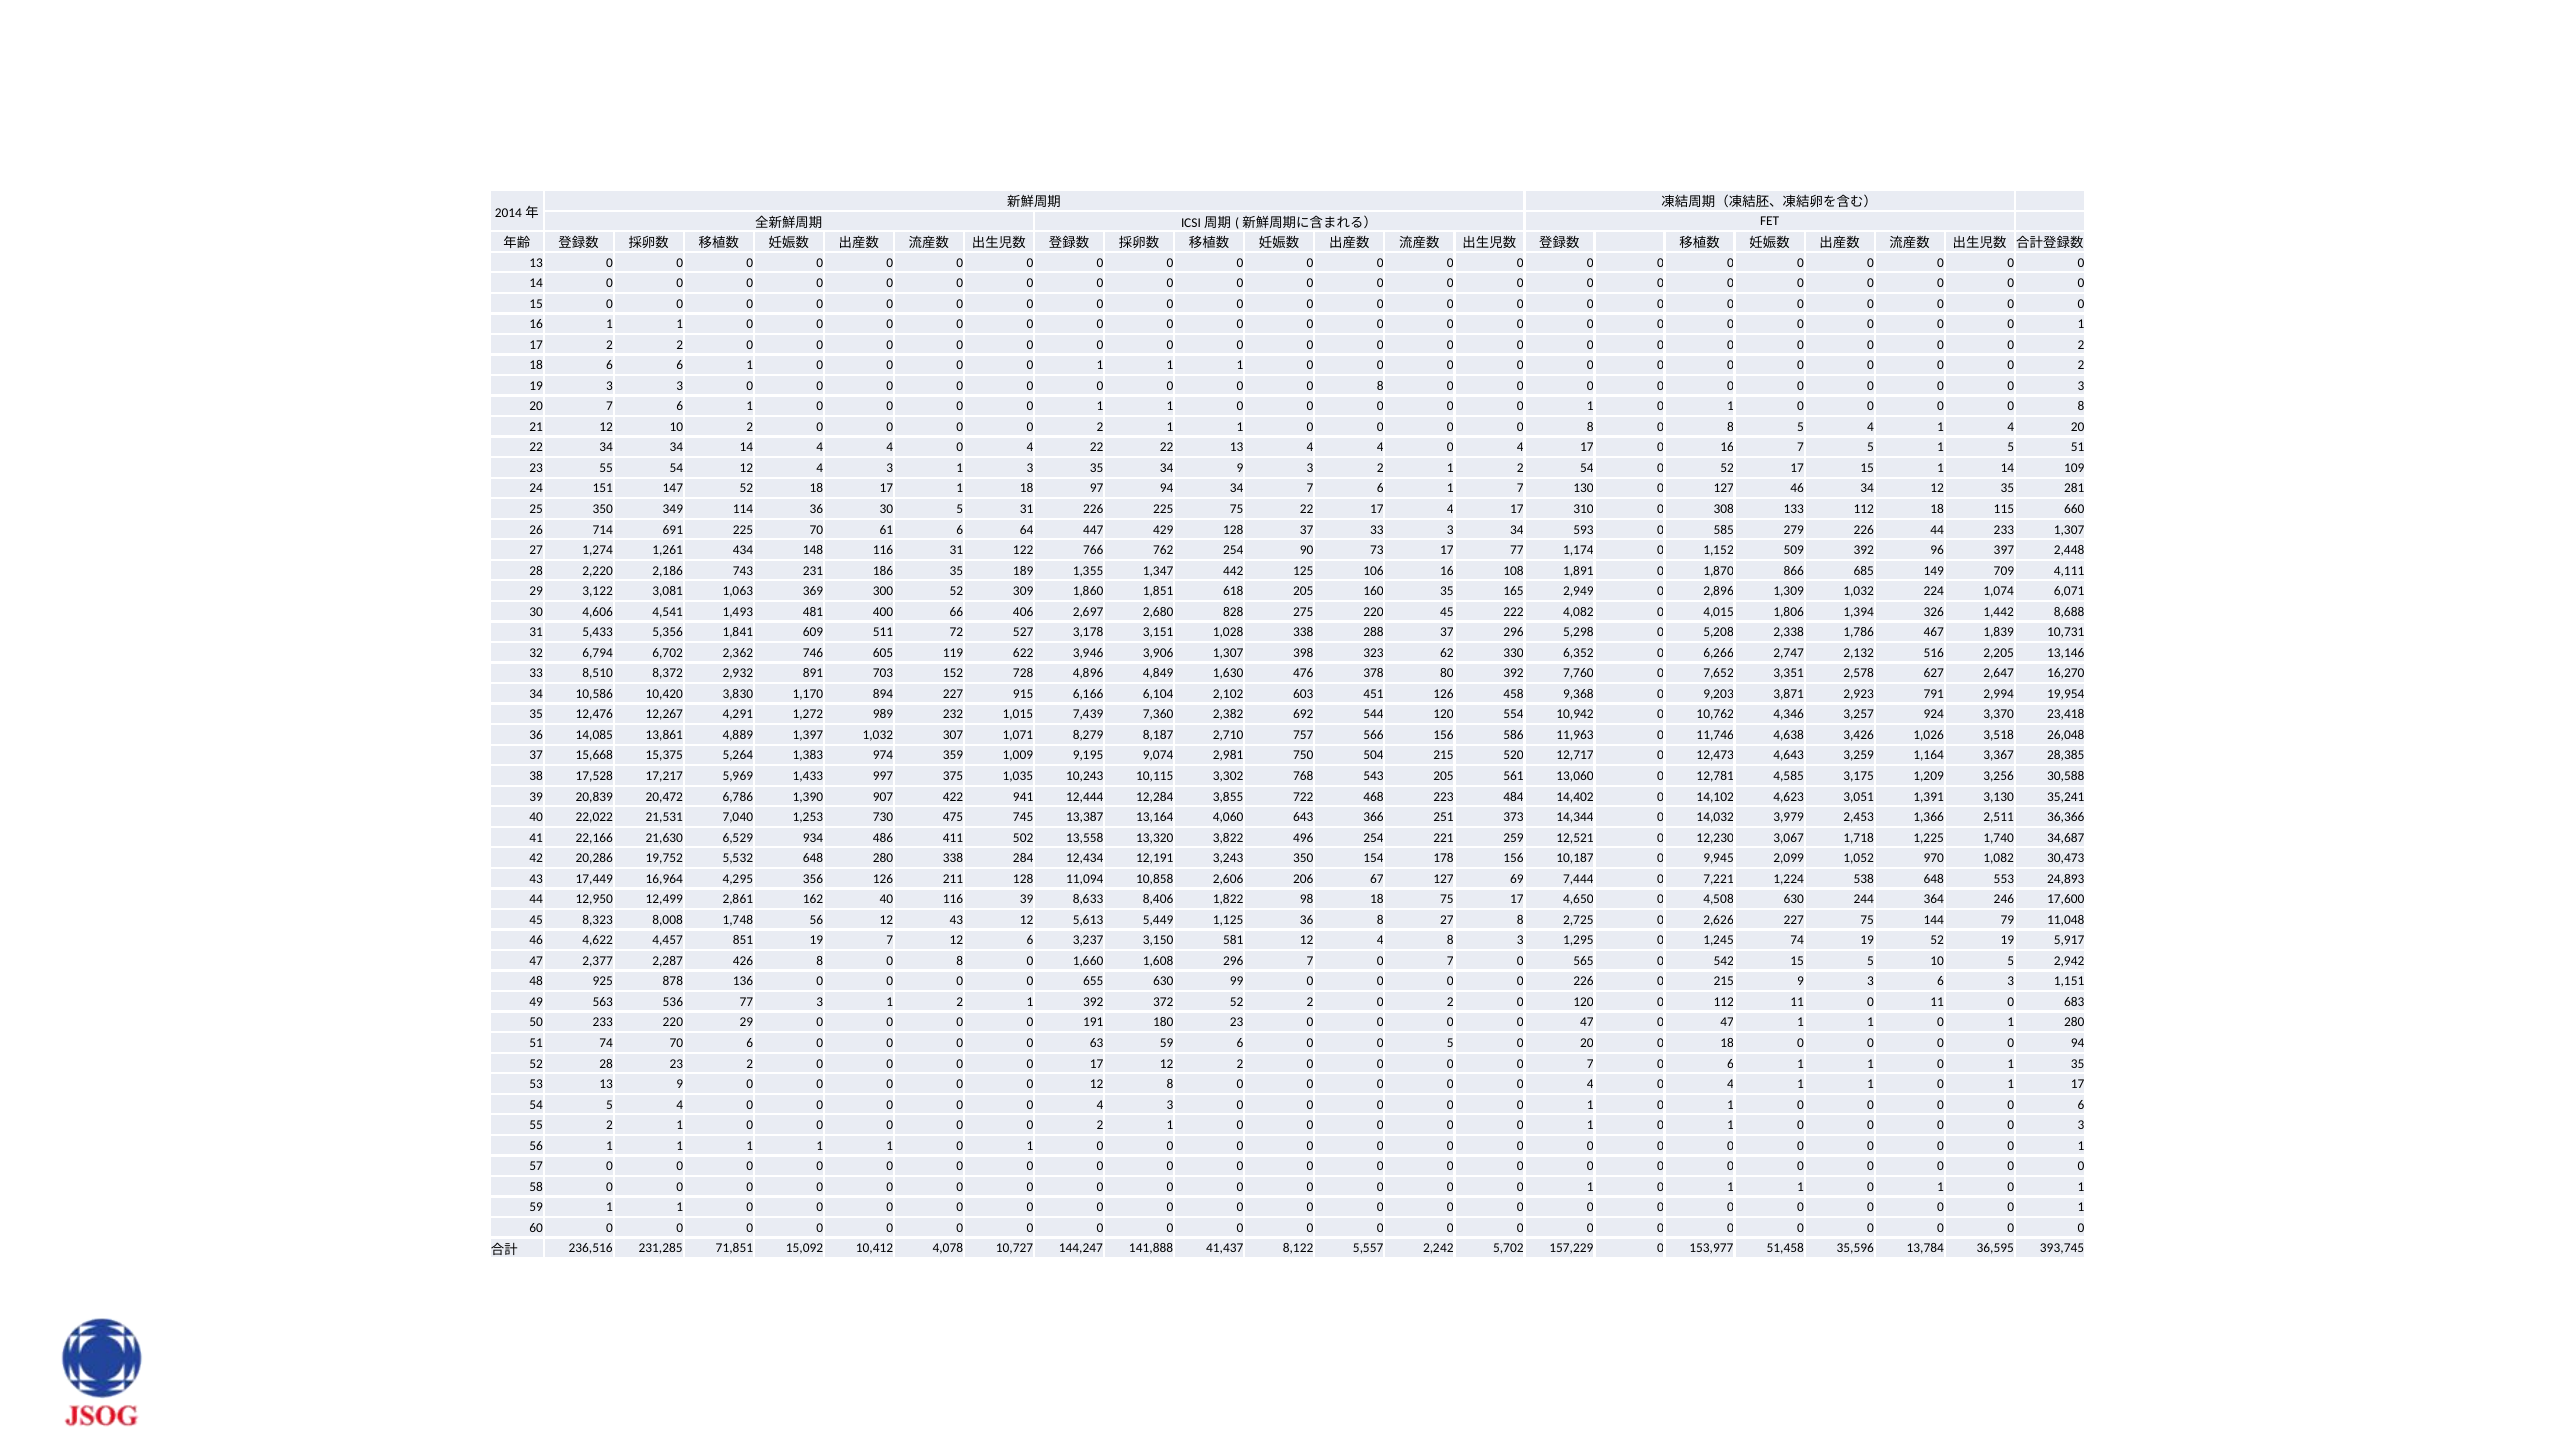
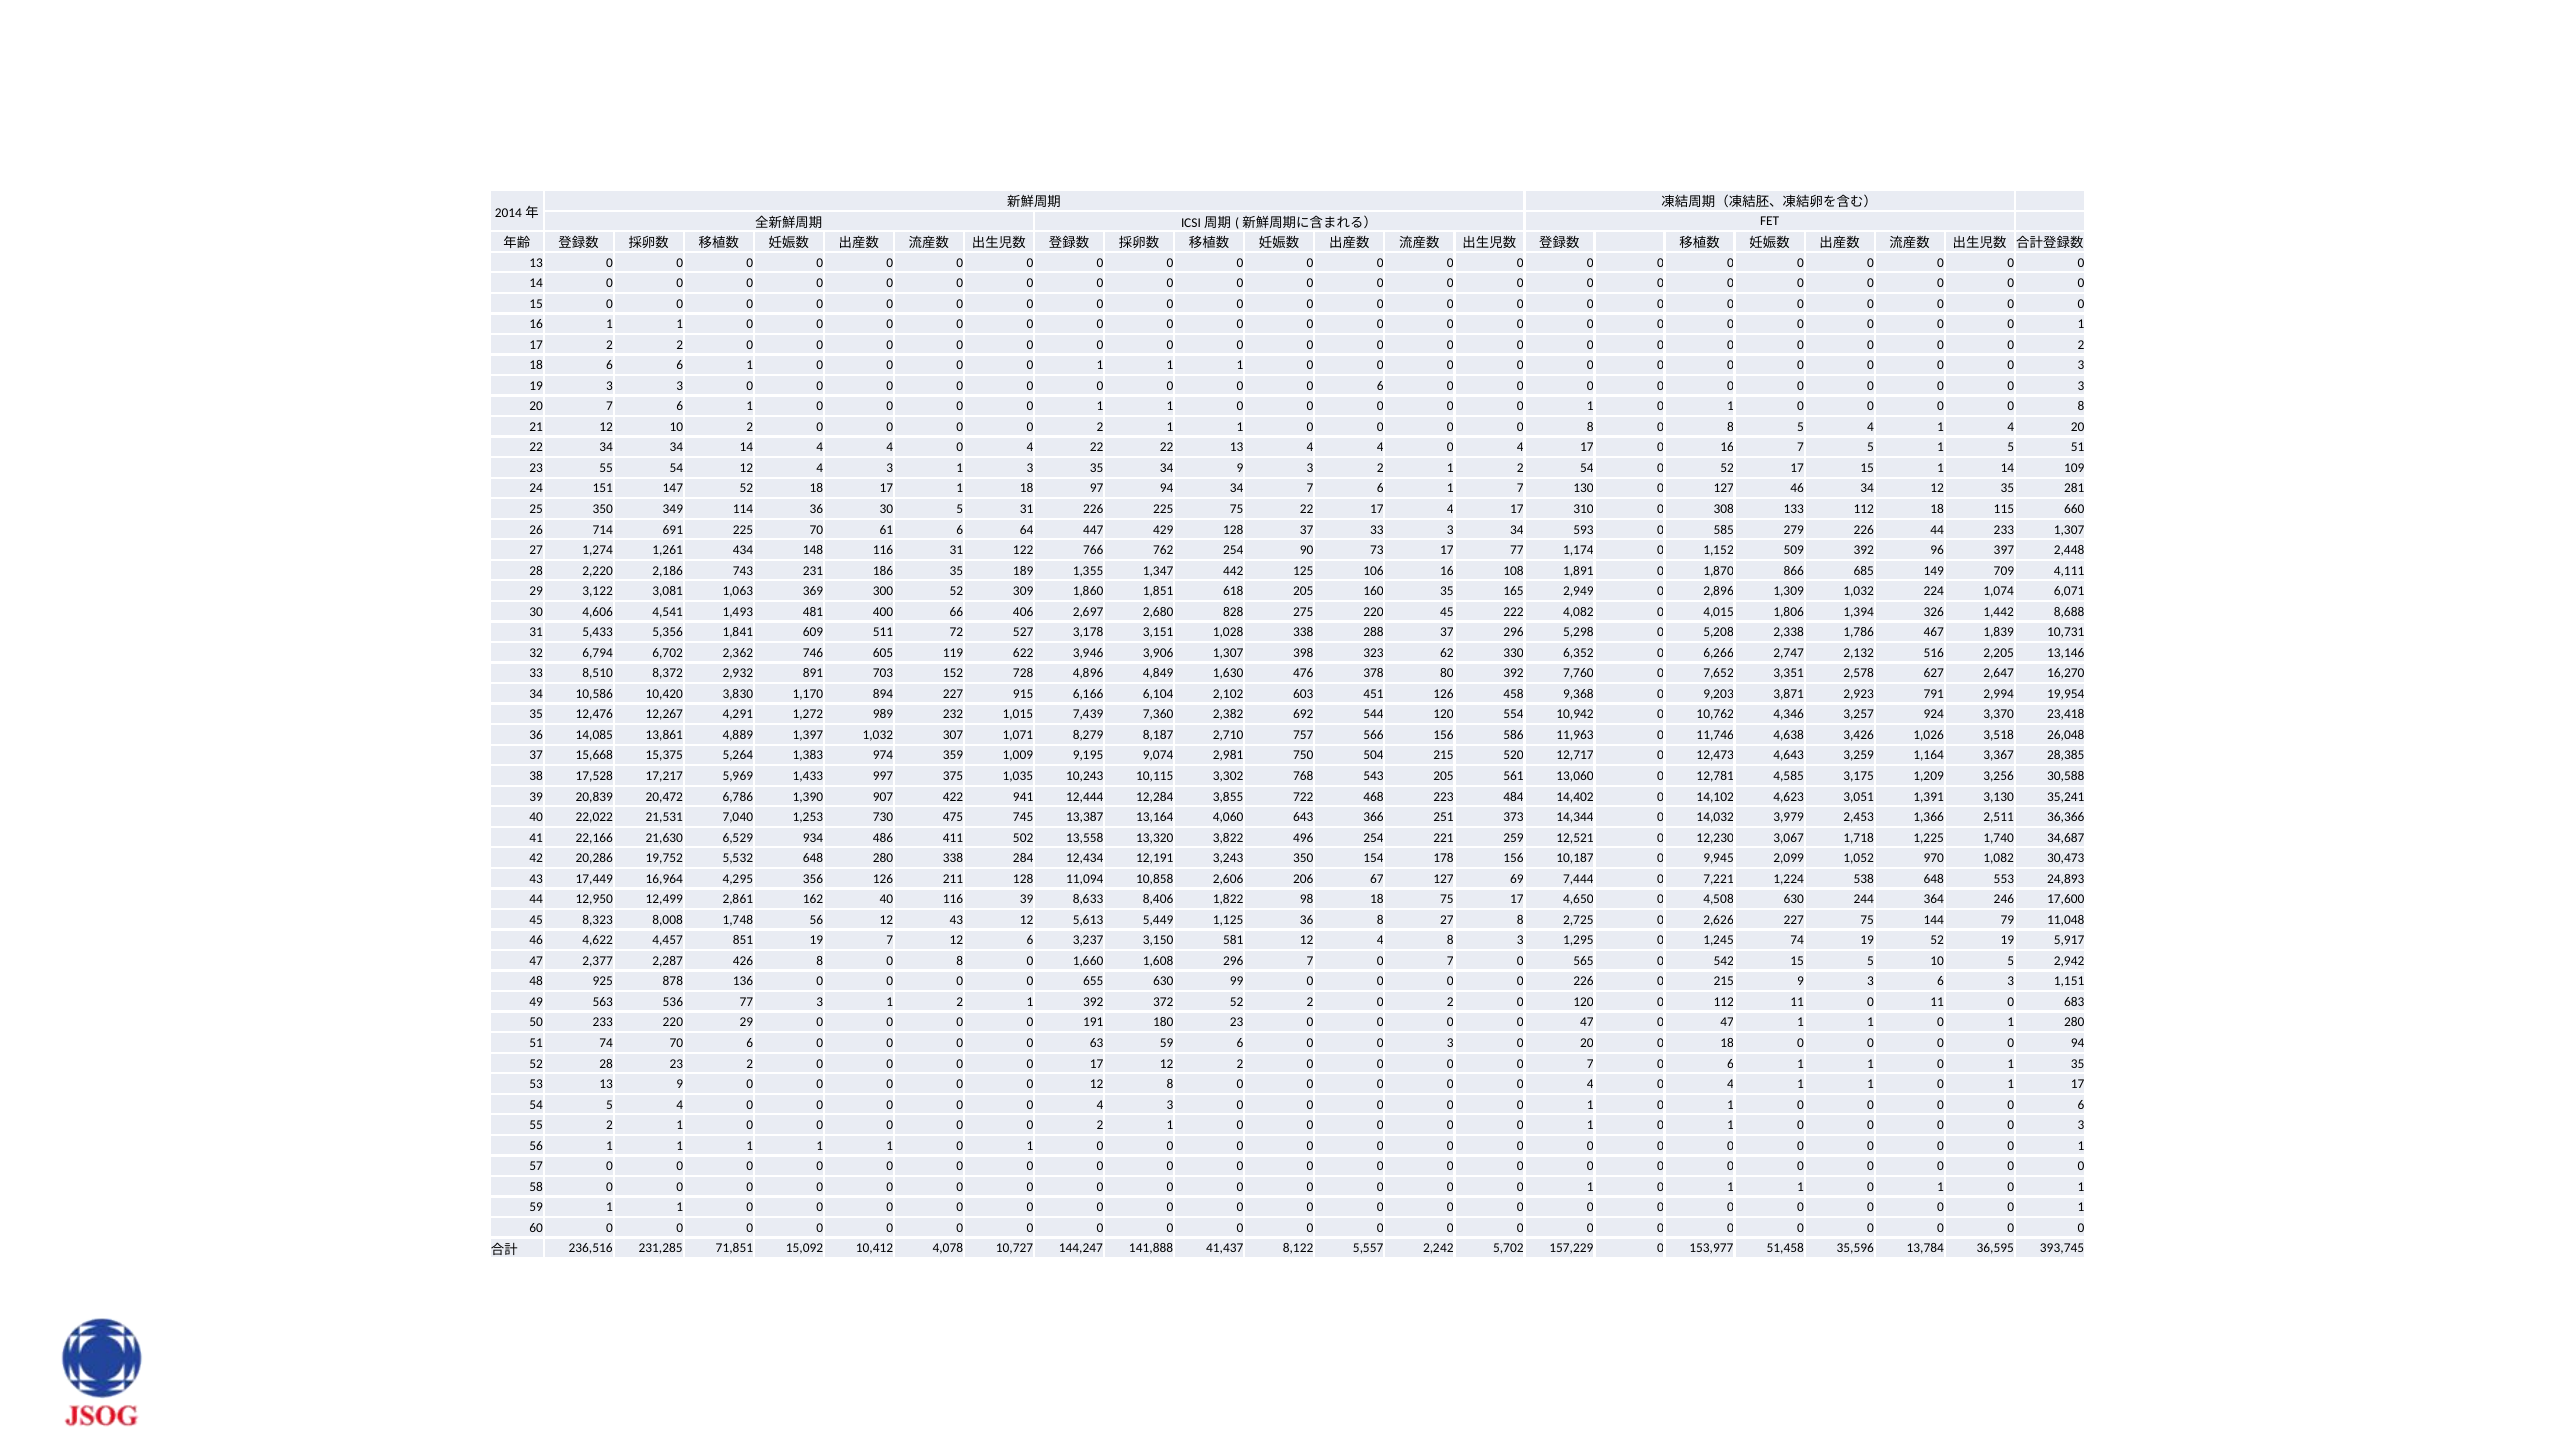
2: 2 -> 3 (2081, 365)
8: 8 -> 6 (1380, 386)
6 0 0 5: 5 -> 3 (1450, 1043)
